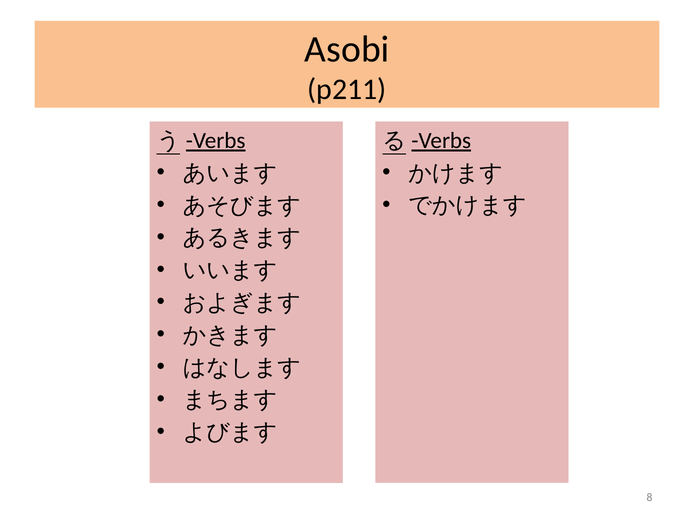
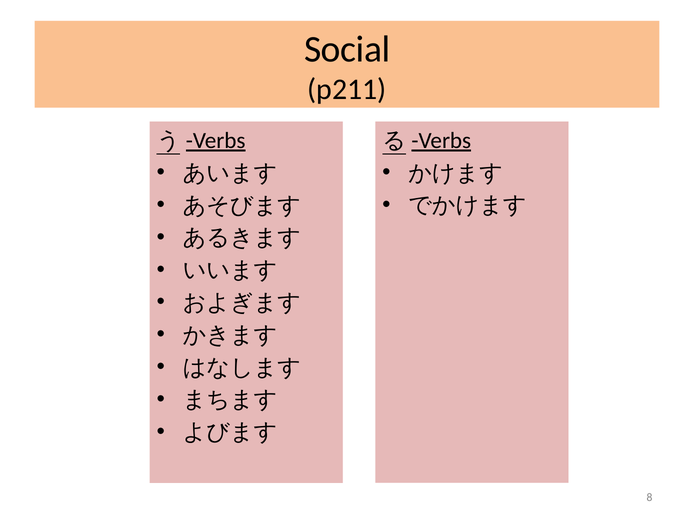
Asobi: Asobi -> Social (347, 49)
